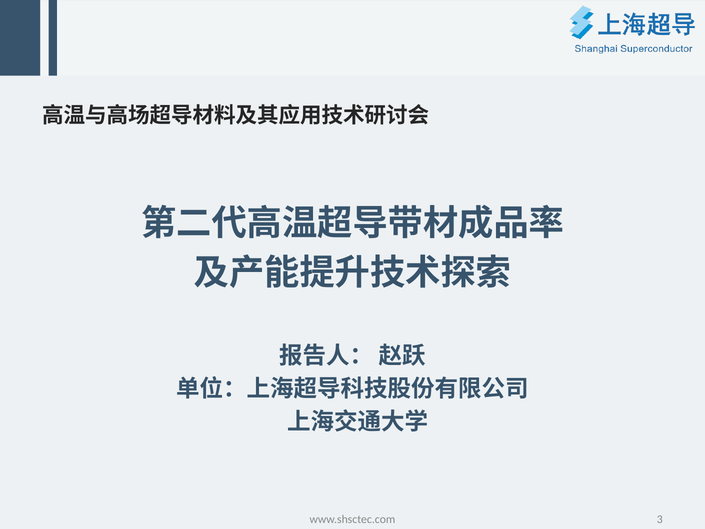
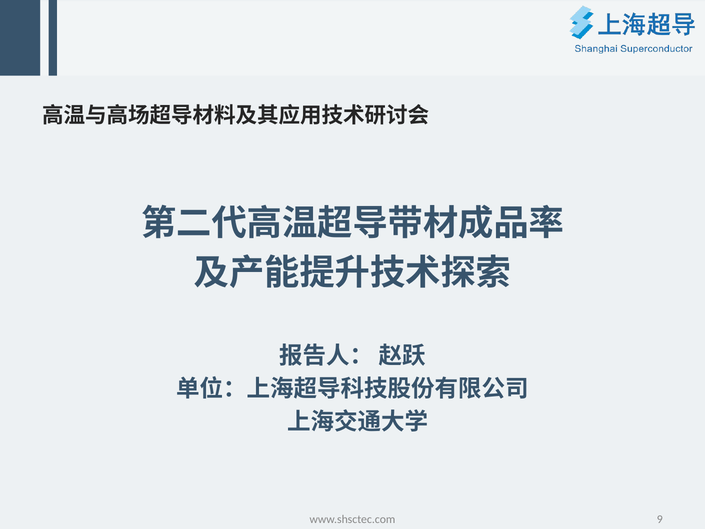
3: 3 -> 9 (660, 519)
